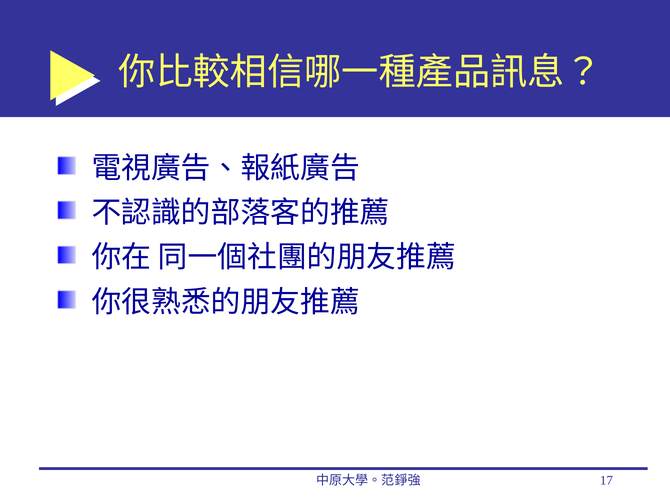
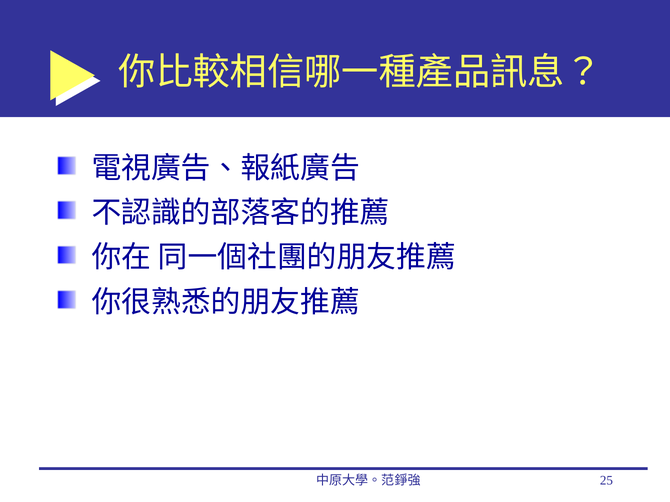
17: 17 -> 25 (607, 481)
